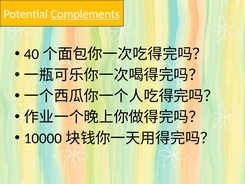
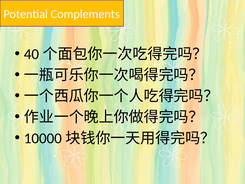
Complements underline: present -> none (85, 14)
